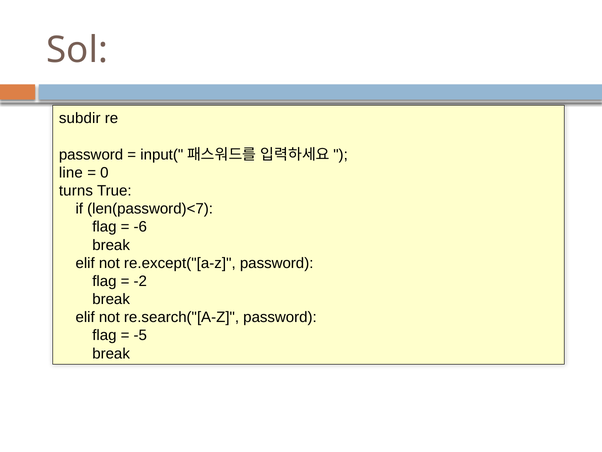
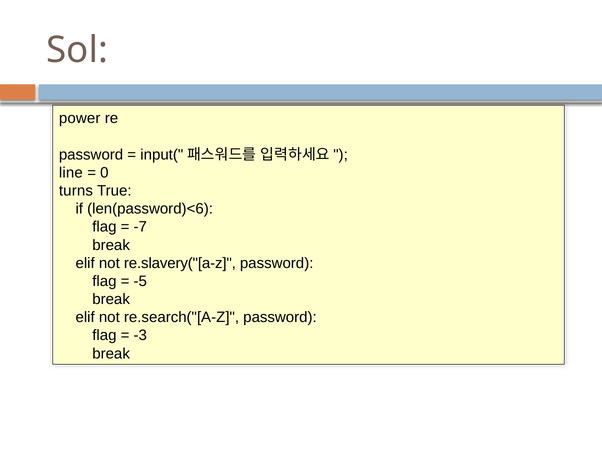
subdir: subdir -> power (80, 118)
len(password)<7: len(password)<7 -> len(password)<6 (150, 209)
-6: -6 -> -7 (140, 227)
re.except("[a-z: re.except("[a-z -> re.slavery("[a-z (180, 263)
-2: -2 -> -5 (140, 281)
-5: -5 -> -3 (140, 335)
